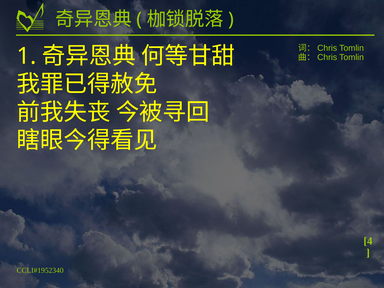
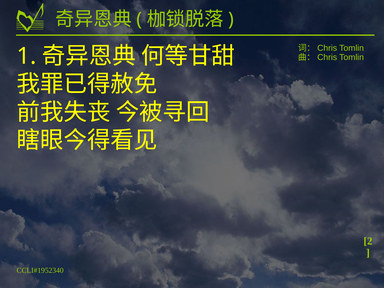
4: 4 -> 2 (368, 241)
